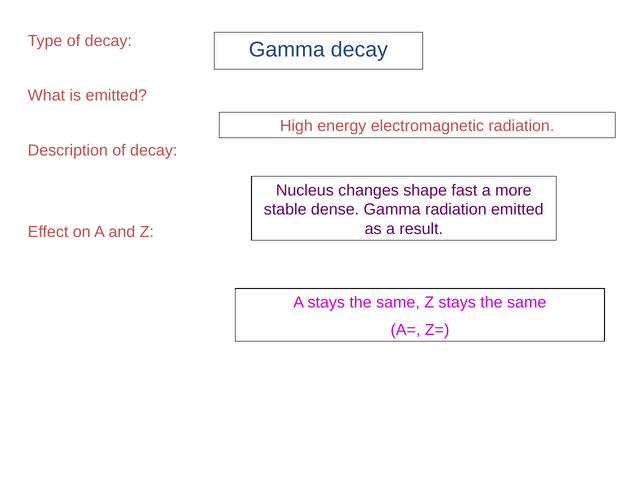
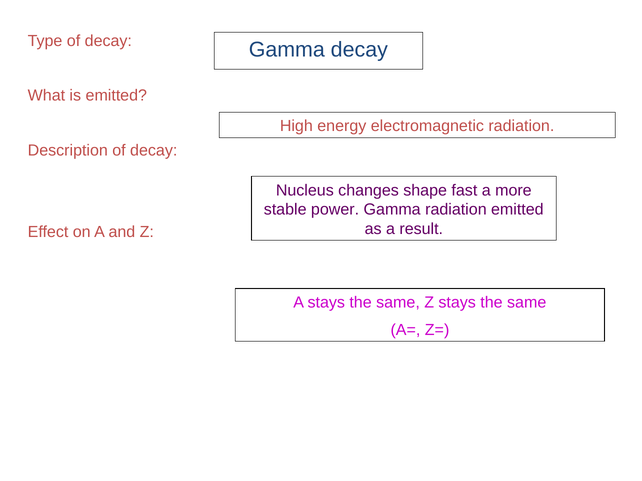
dense: dense -> power (335, 210)
